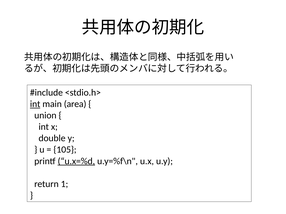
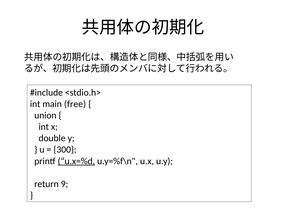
int underline: present -> none (35, 104)
area: area -> free (75, 104)
105: 105 -> 300 (65, 150)
1: 1 -> 9 (65, 184)
